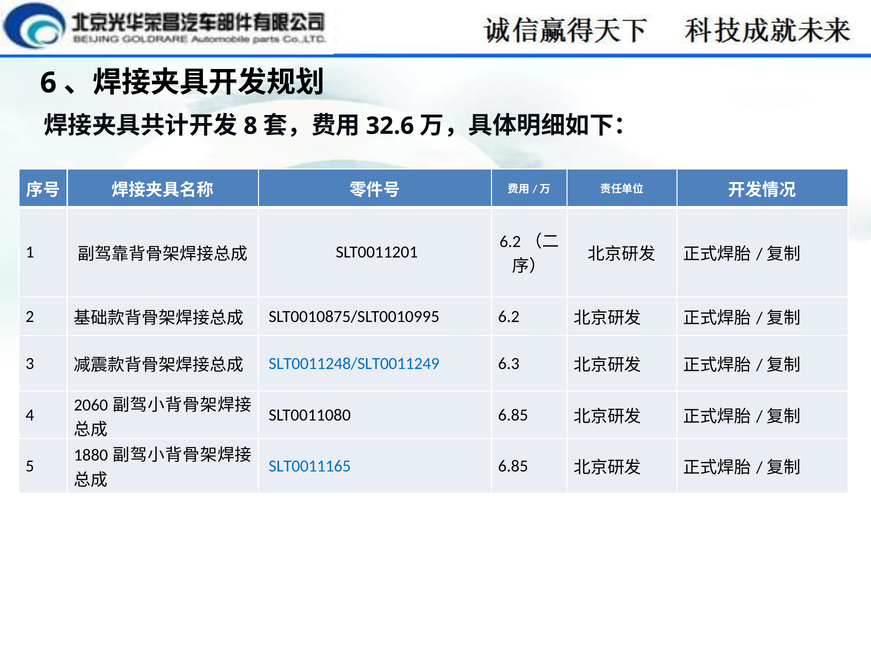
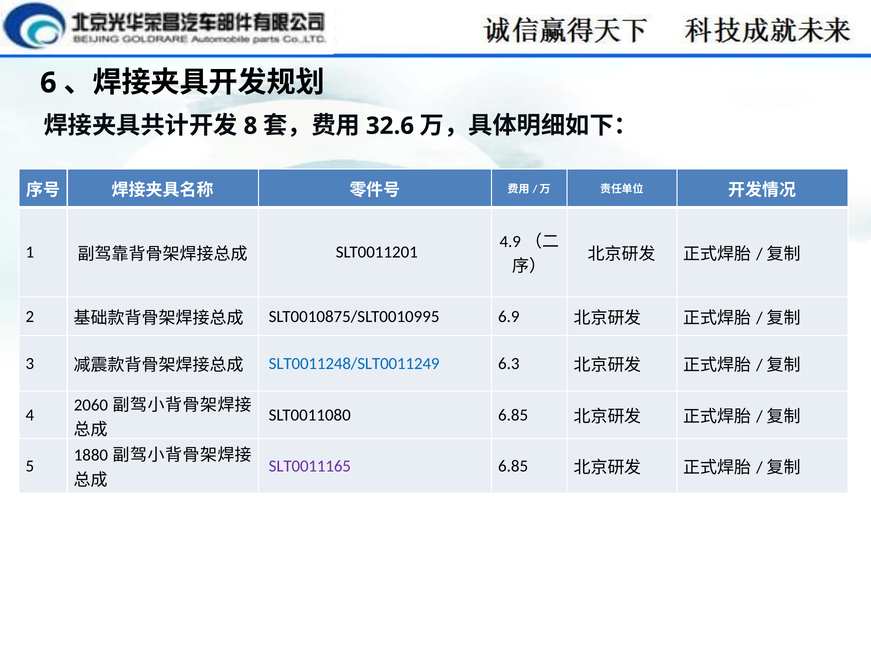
6.2: 6.2 -> 4.9 (510, 242)
SLT0010875/SLT0010995 6.2: 6.2 -> 6.9 (509, 317)
SLT0011165 colour: blue -> purple (310, 466)
